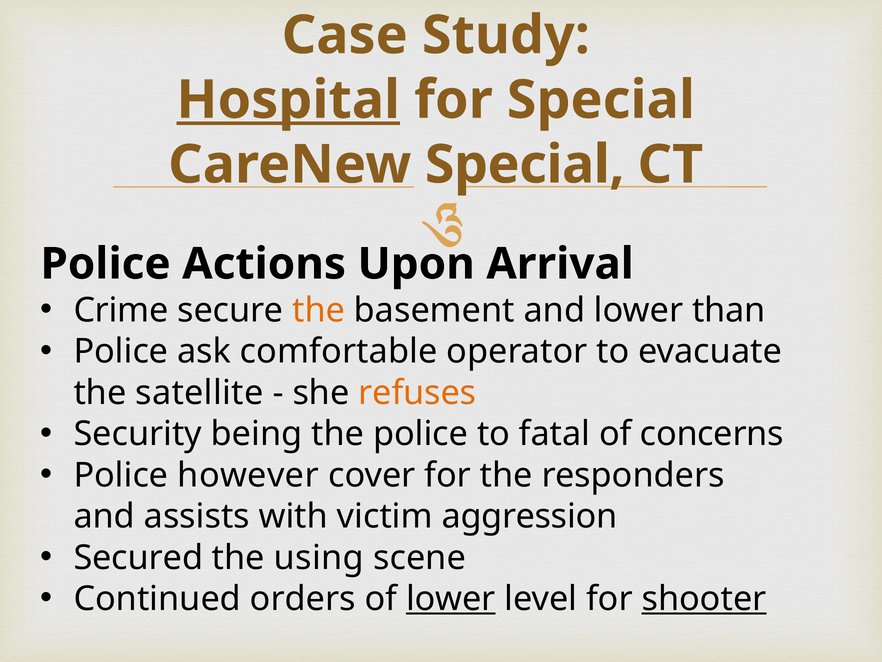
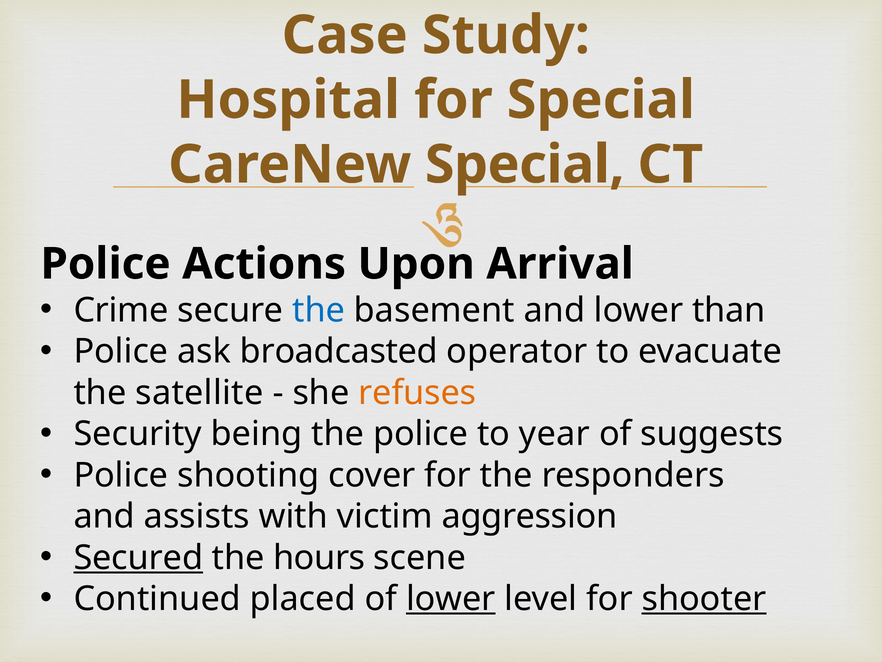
Hospital underline: present -> none (288, 100)
the colour: orange -> blue (319, 310)
comfortable: comfortable -> broadcasted (339, 351)
fatal: fatal -> year (554, 434)
concerns: concerns -> suggests (712, 434)
however: however -> shooting (248, 475)
Secured underline: none -> present (138, 557)
using: using -> hours (319, 557)
orders: orders -> placed (303, 598)
